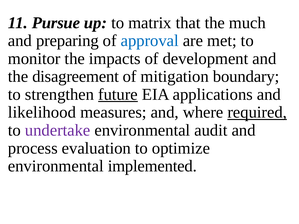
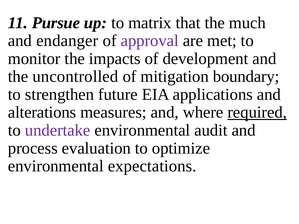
preparing: preparing -> endanger (67, 41)
approval colour: blue -> purple (150, 41)
disagreement: disagreement -> uncontrolled (75, 77)
future underline: present -> none (118, 95)
likelihood: likelihood -> alterations (42, 112)
implemented: implemented -> expectations (152, 166)
